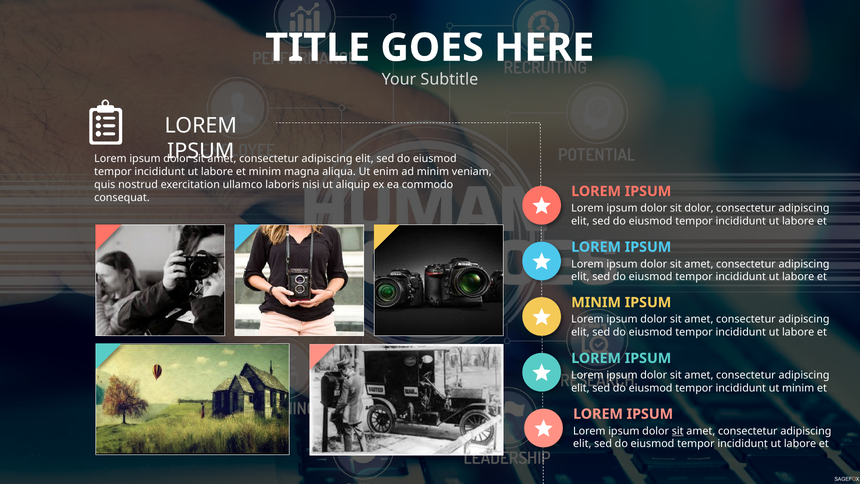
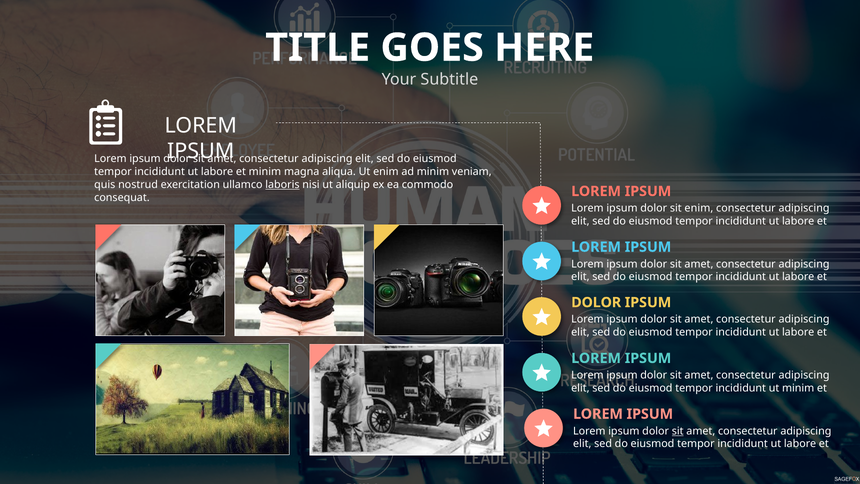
laboris underline: none -> present (282, 184)
sit dolor: dolor -> enim (699, 208)
MINIM: MINIM -> DOLOR (596, 302)
